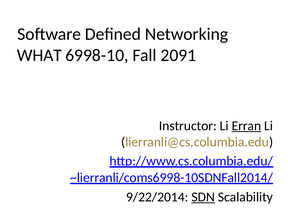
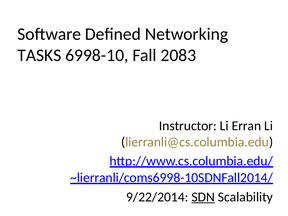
WHAT: WHAT -> TASKS (39, 55)
2091: 2091 -> 2083 (178, 55)
Erran underline: present -> none (246, 126)
